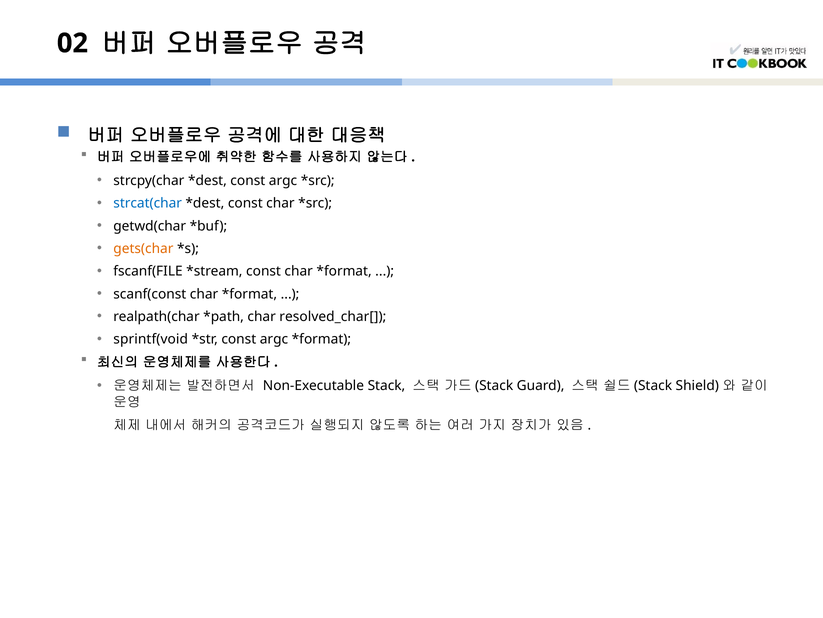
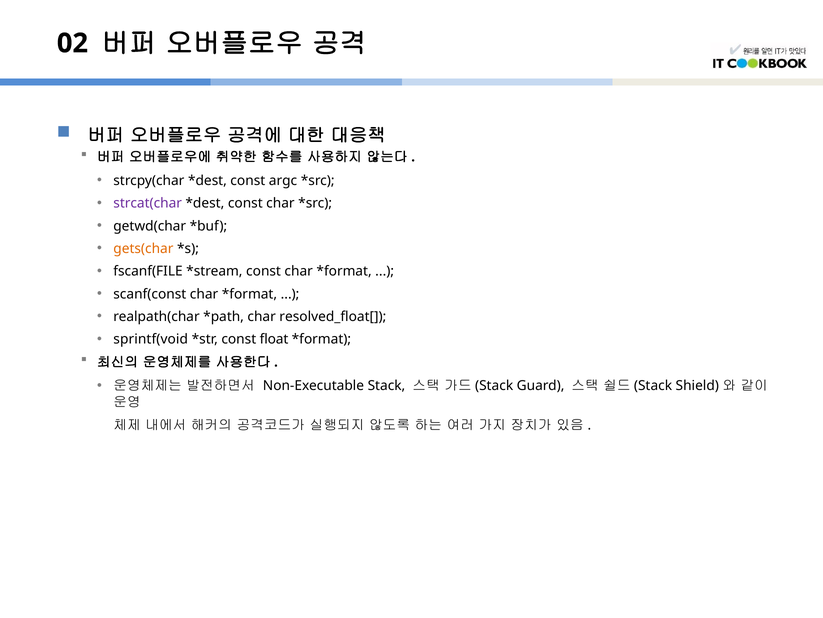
strcat(char colour: blue -> purple (148, 203)
resolved_char[: resolved_char[ -> resolved_float[ (333, 316)
argc: argc -> float (274, 339)
